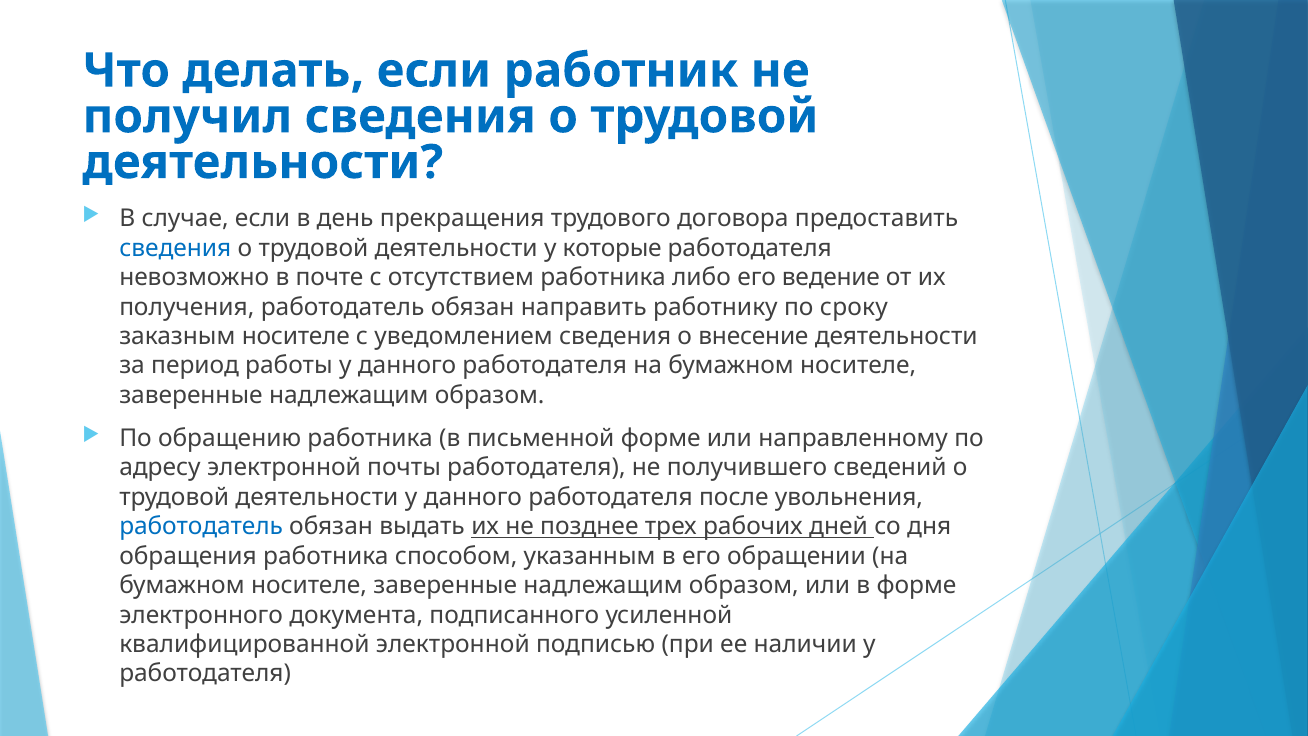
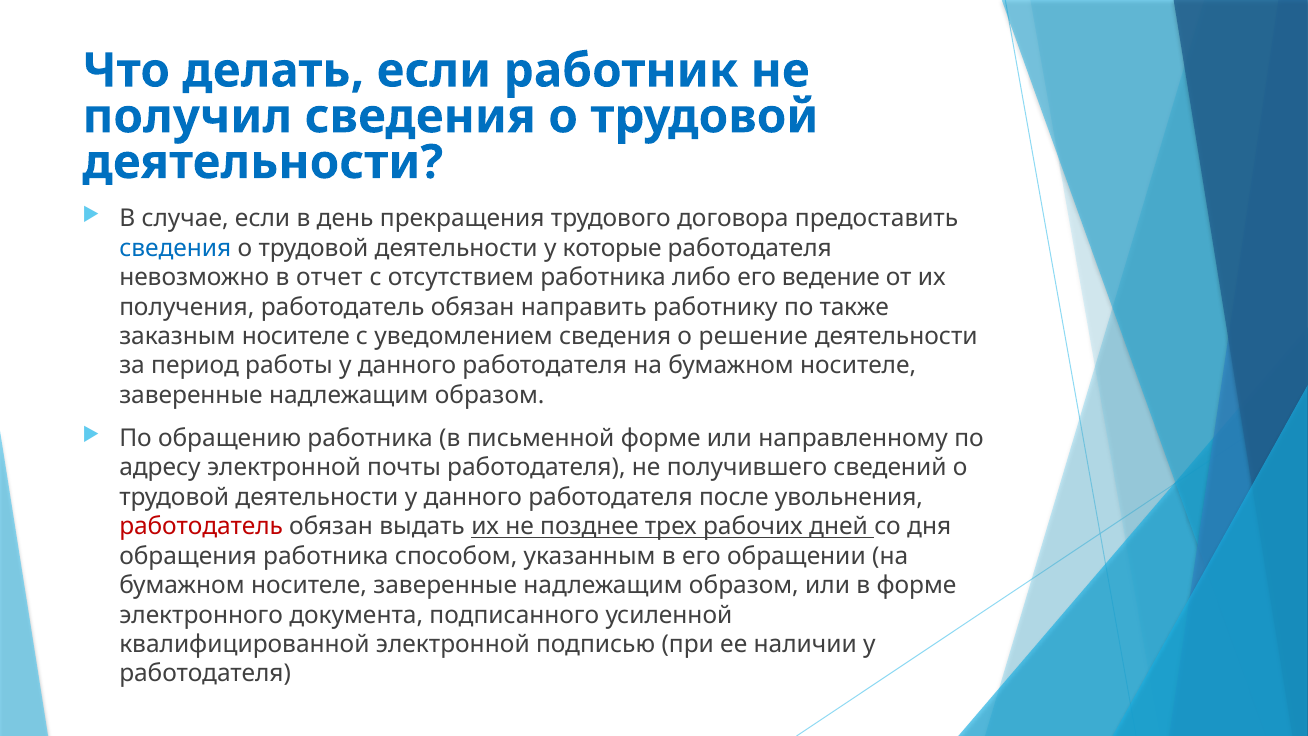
почте: почте -> отчет (329, 277)
сроку: сроку -> также (854, 307)
внесение: внесение -> решение (753, 336)
работодатель colour: blue -> red (201, 526)
